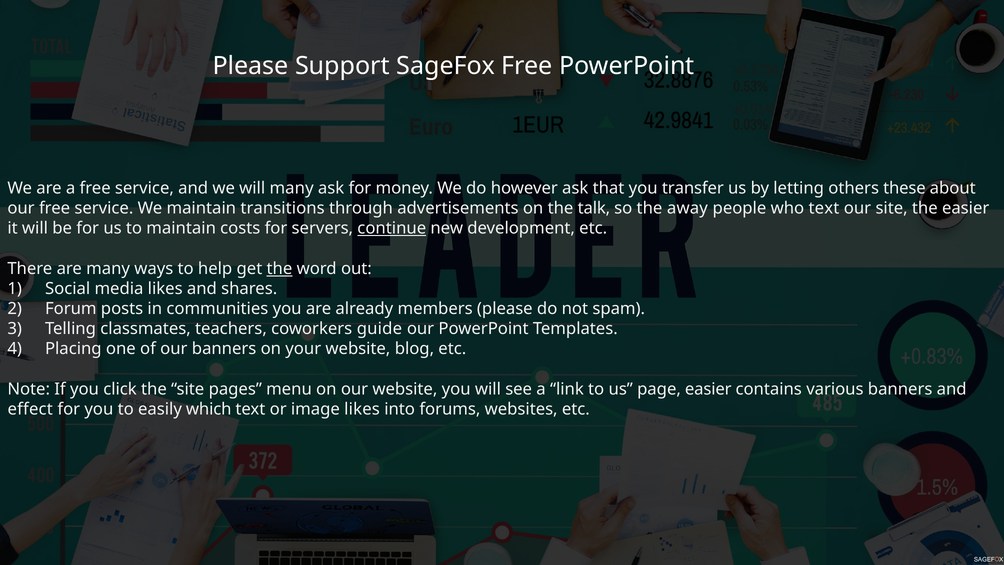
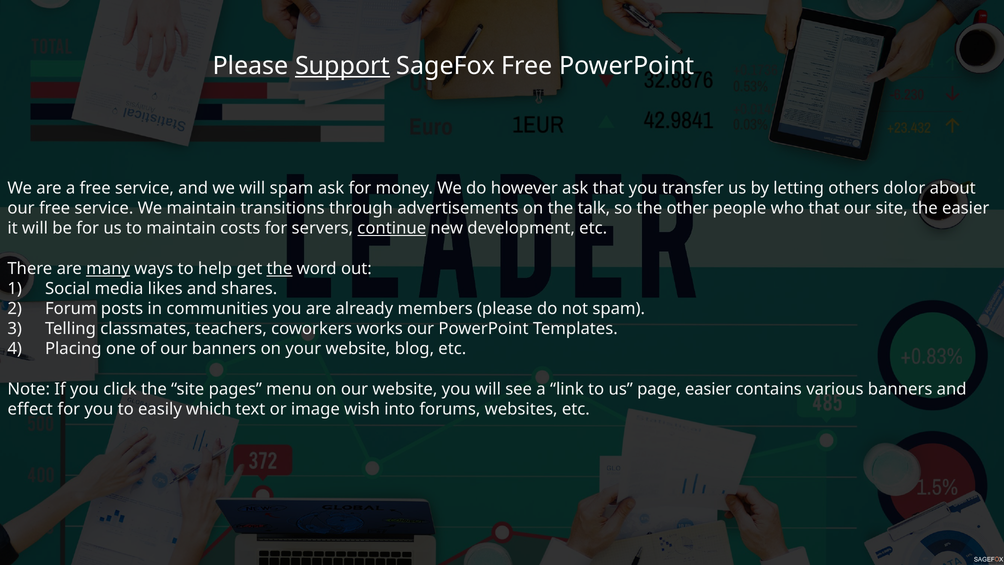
Support underline: none -> present (343, 66)
will many: many -> spam (292, 188)
these: these -> dolor (904, 188)
away: away -> other (688, 208)
who text: text -> that (824, 208)
many underline: none -> present (108, 268)
guide: guide -> works (380, 329)
image likes: likes -> wish (362, 409)
